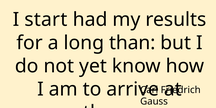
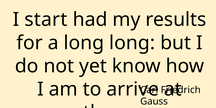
long than: than -> long (132, 43)
